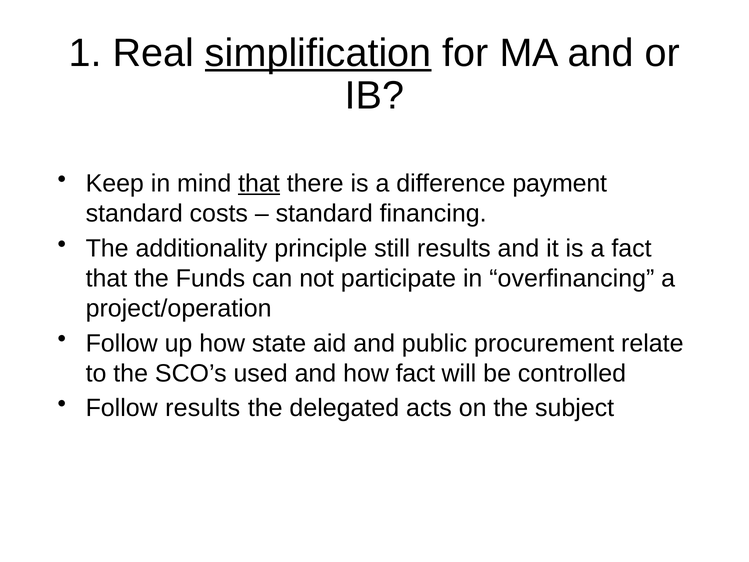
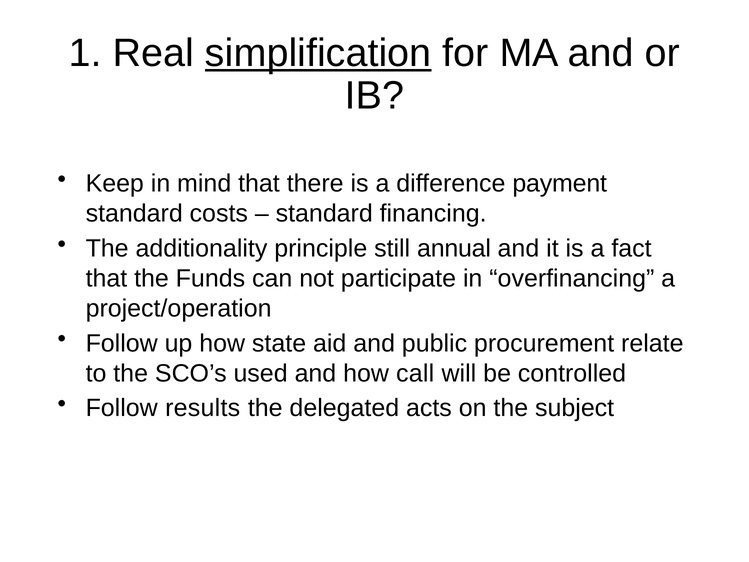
that underline: present -> none (259, 183)
still results: results -> annual (454, 248)
how fact: fact -> call (415, 373)
